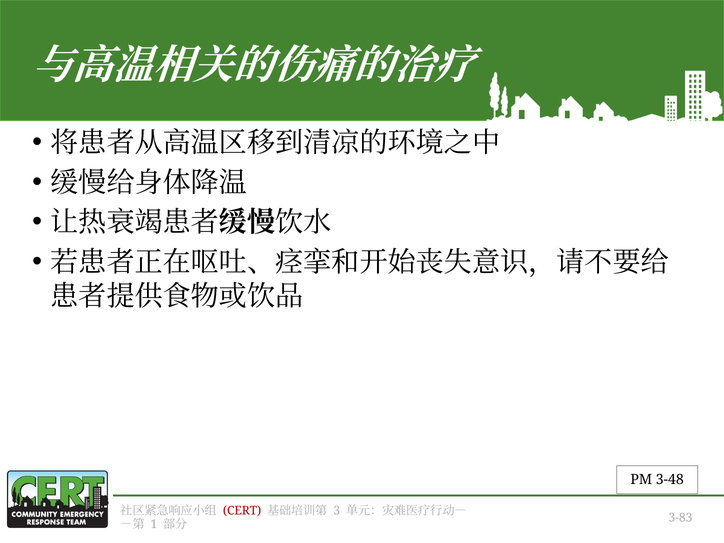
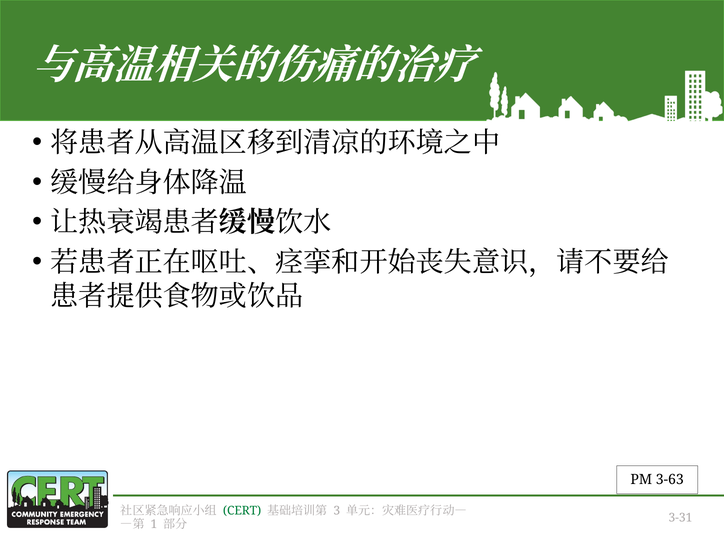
3-48: 3-48 -> 3-63 (670, 480)
CERT colour: red -> green (242, 511)
3-83: 3-83 -> 3-31 (680, 518)
